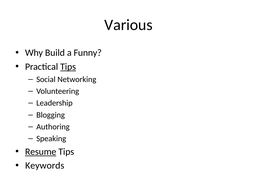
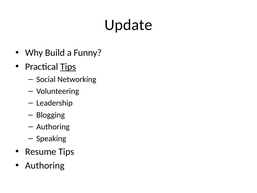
Various: Various -> Update (128, 25)
Resume underline: present -> none (41, 152)
Keywords: Keywords -> Authoring (45, 165)
